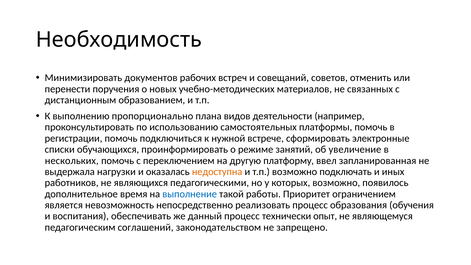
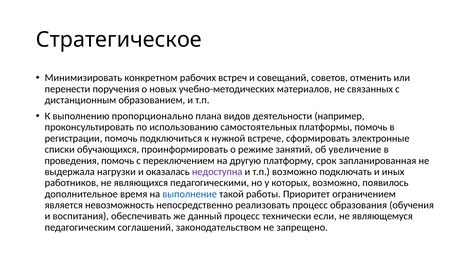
Необходимость: Необходимость -> Стратегическое (119, 40)
документов: документов -> конкретном (151, 78)
нескольких: нескольких -> проведения (72, 161)
ввел: ввел -> срок (326, 161)
недоступна colour: orange -> purple (217, 172)
опыт: опыт -> если (325, 216)
